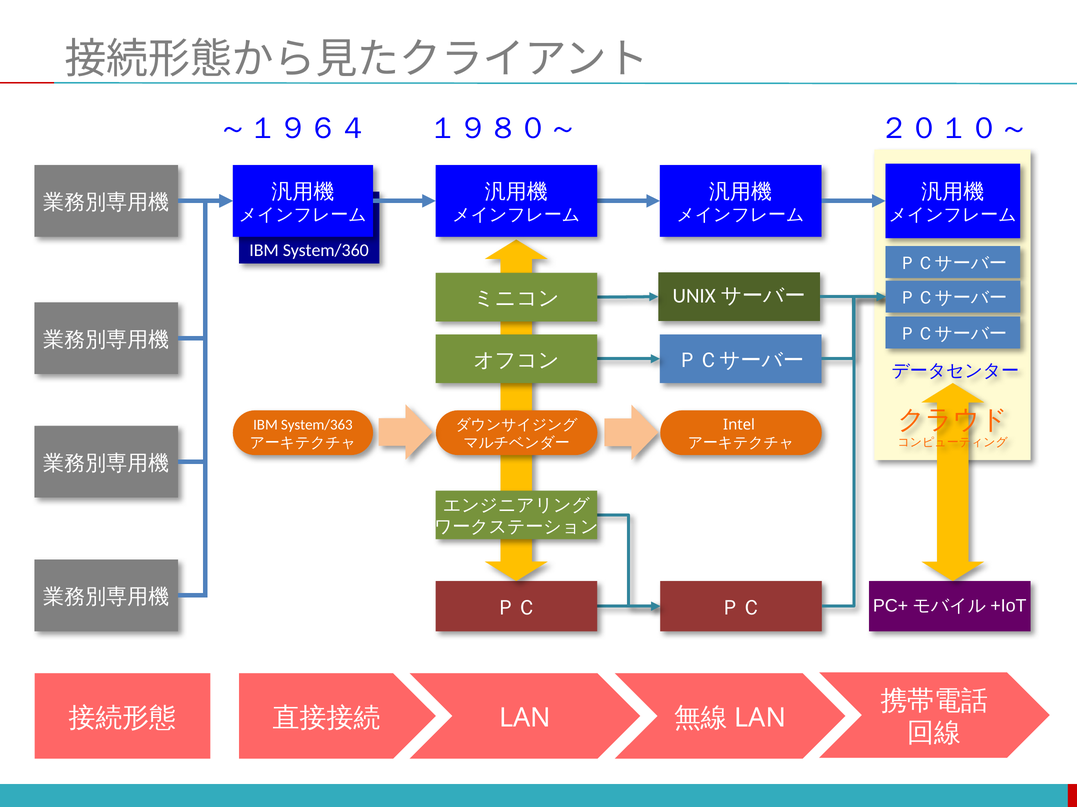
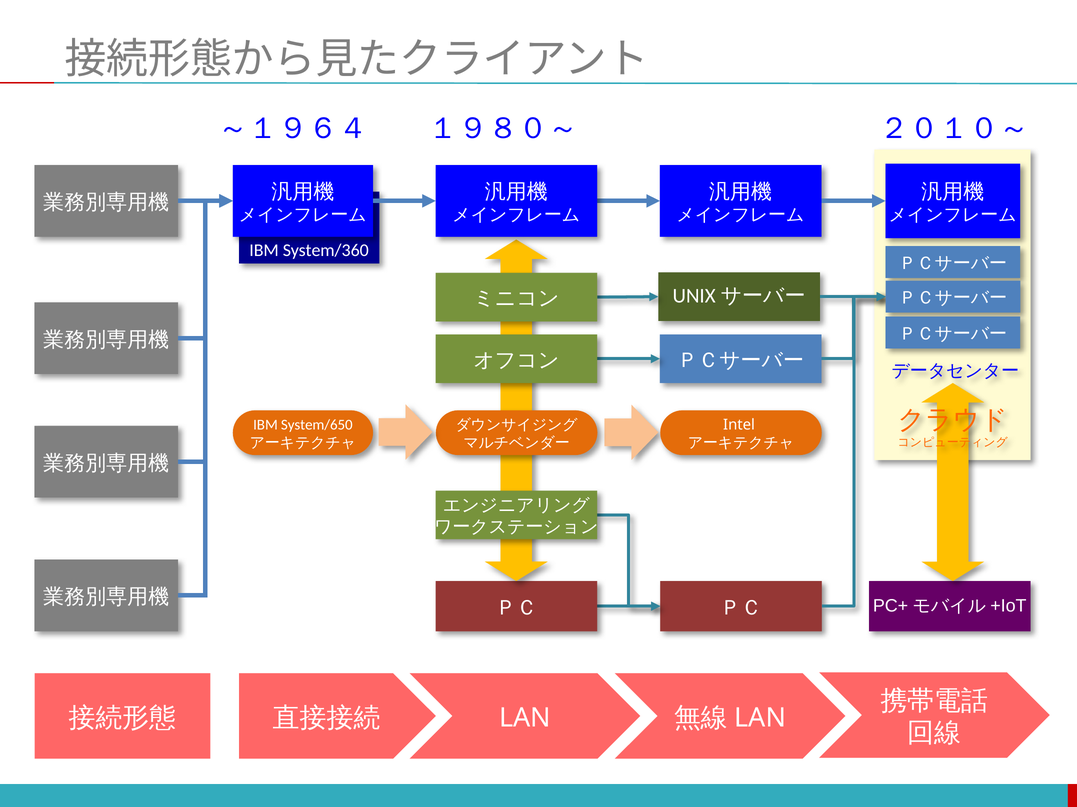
System/363: System/363 -> System/650 (317, 425)
